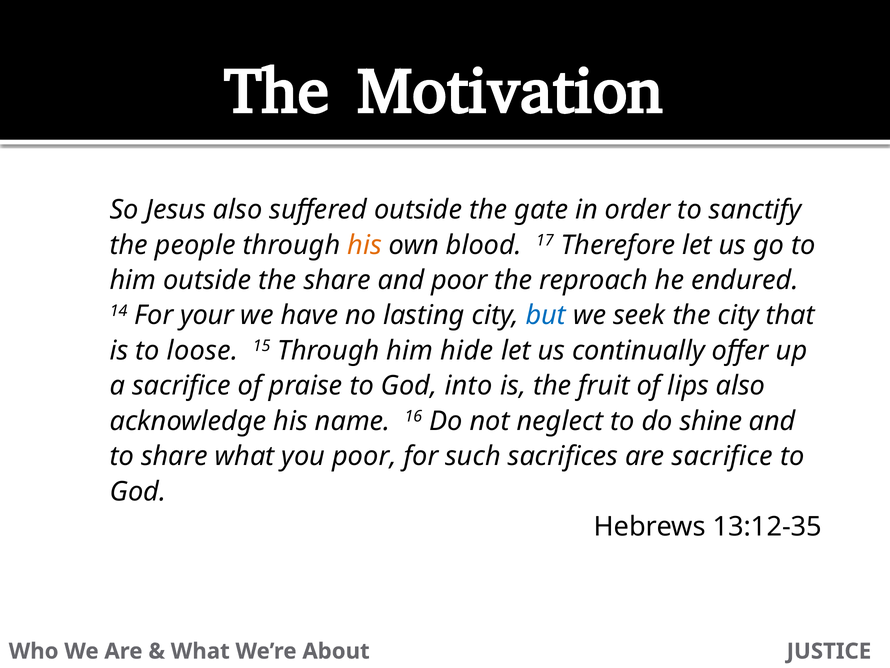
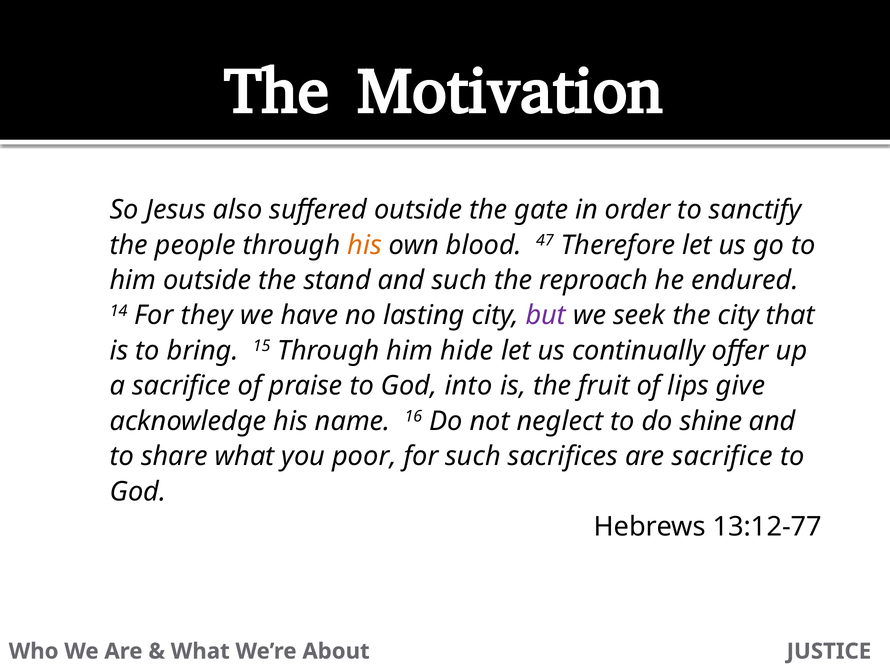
17: 17 -> 47 (545, 240)
the share: share -> stand (337, 280)
and poor: poor -> such (459, 280)
your: your -> they (207, 315)
but colour: blue -> purple (546, 315)
loose: loose -> bring (203, 350)
lips also: also -> give (741, 386)
13:12-35: 13:12-35 -> 13:12-77 (767, 527)
